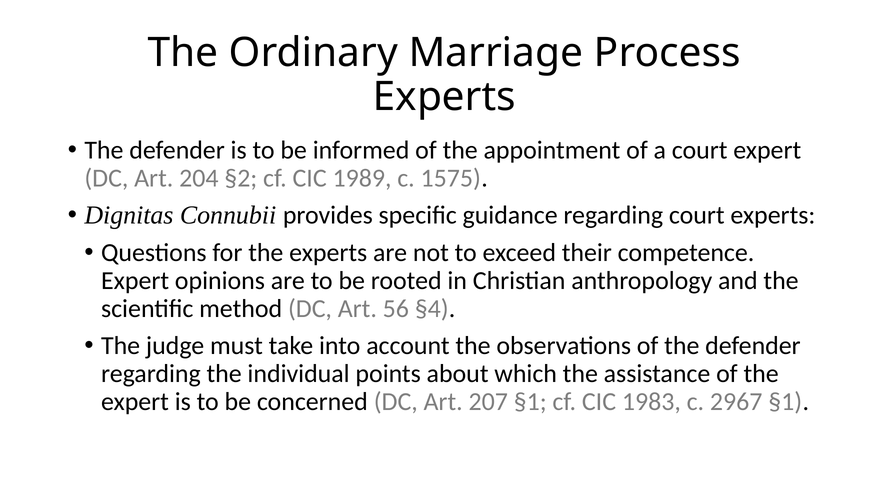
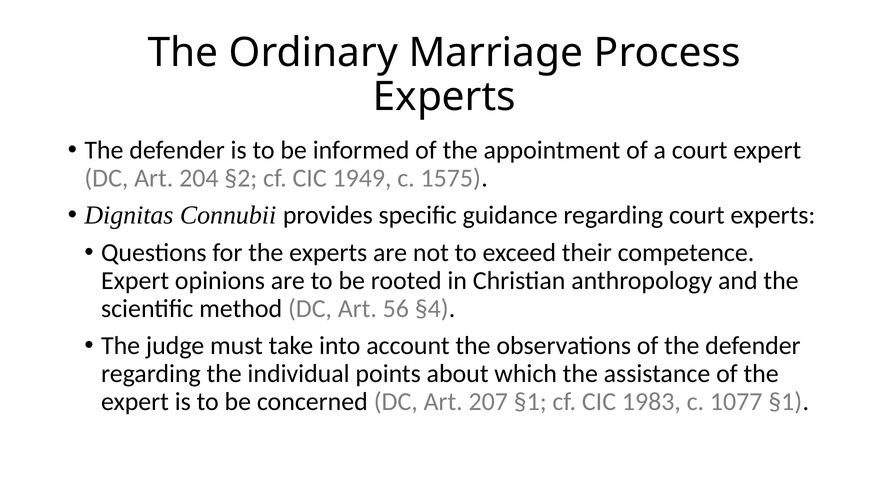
1989: 1989 -> 1949 (362, 178)
2967: 2967 -> 1077 (736, 402)
